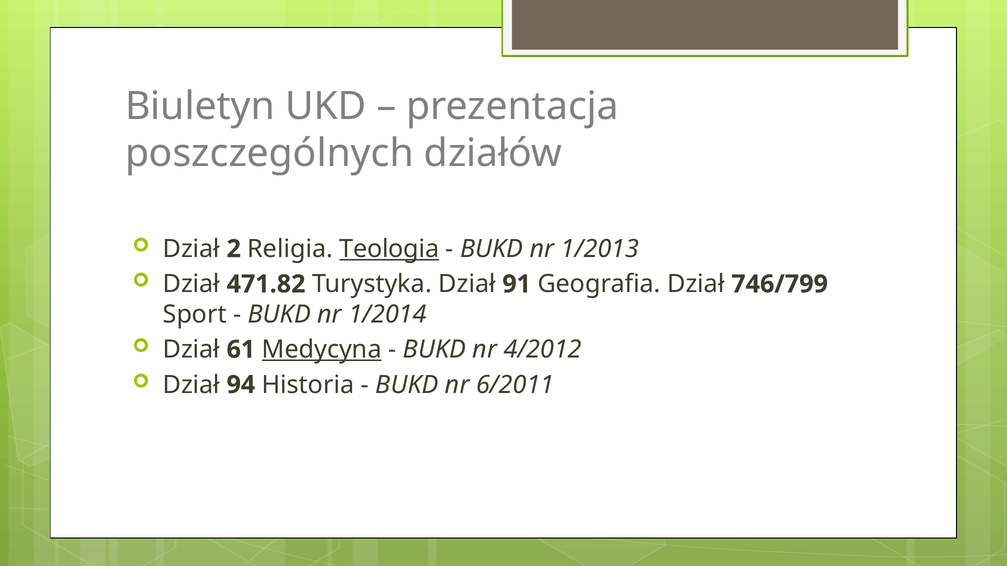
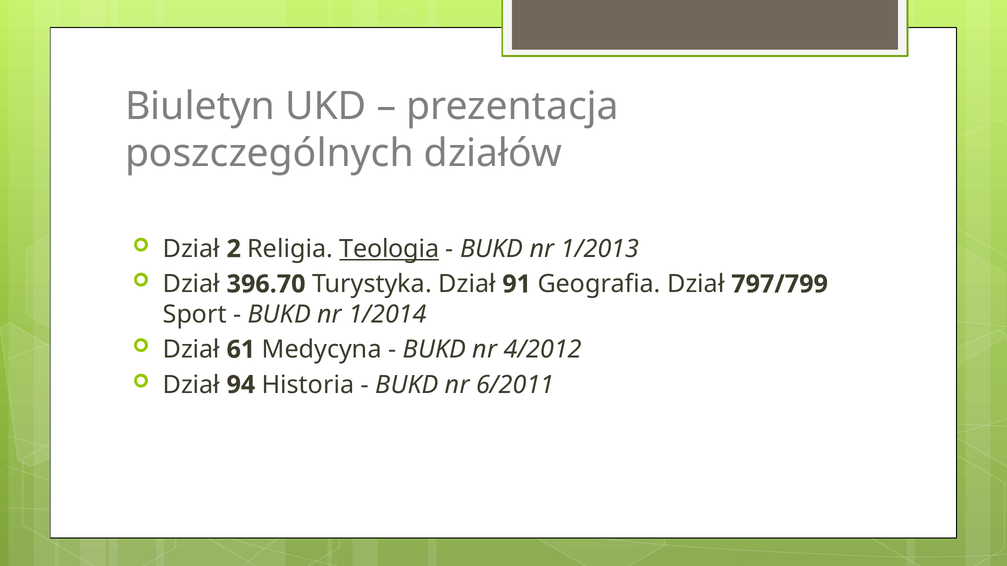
471.82: 471.82 -> 396.70 (266, 284)
746/799: 746/799 -> 797/799 (780, 284)
Medycyna underline: present -> none (322, 350)
